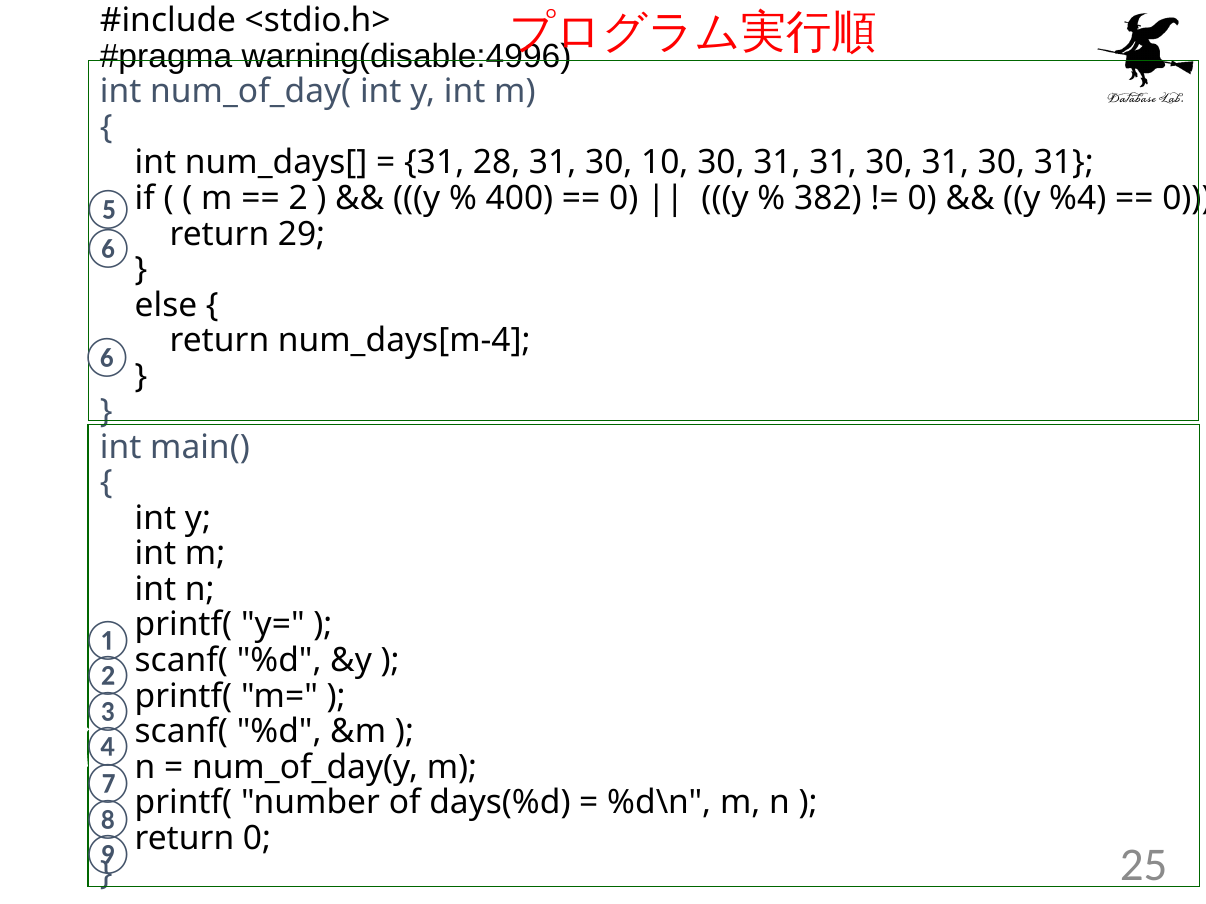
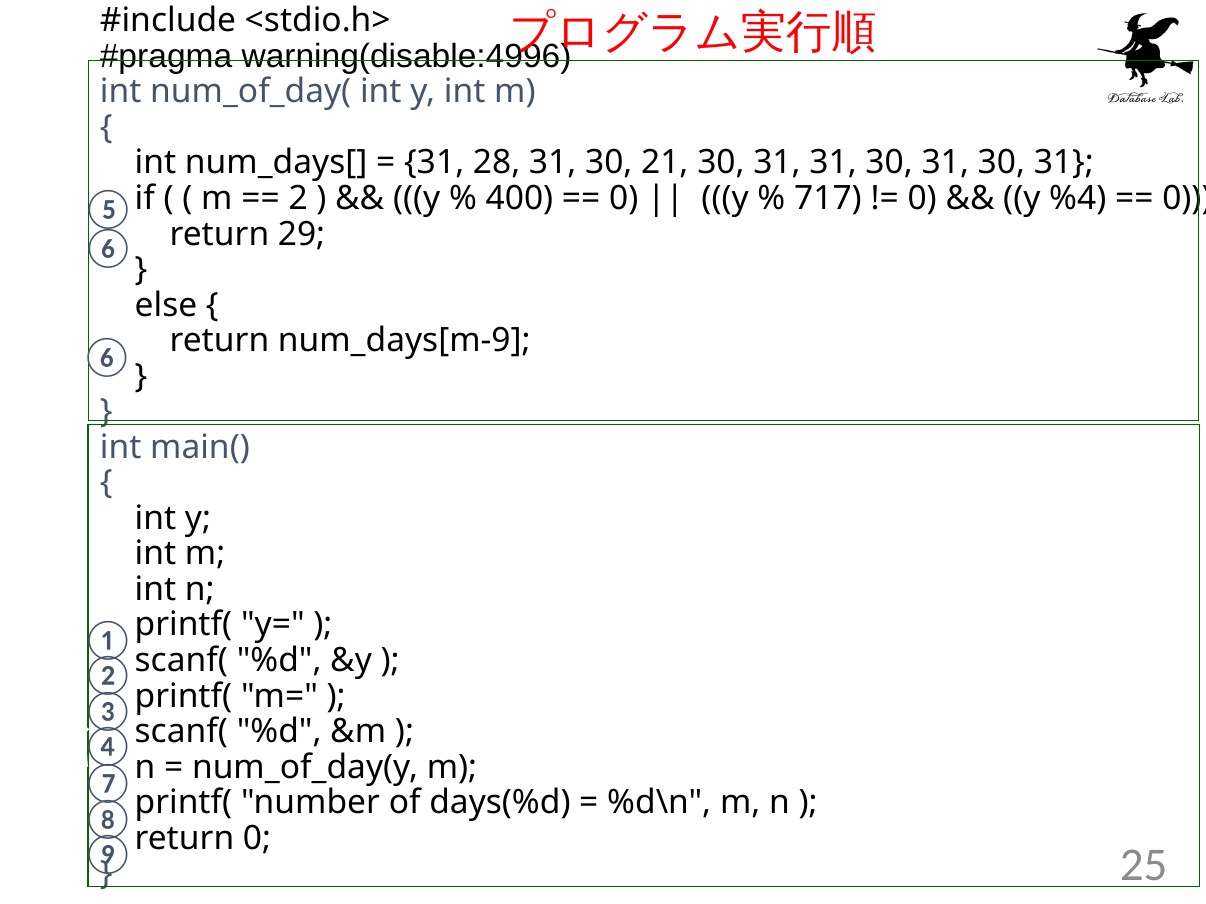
10: 10 -> 21 (665, 163)
382: 382 -> 717 (828, 199)
num_days[m-4: num_days[m-4 -> num_days[m-9 (404, 341)
